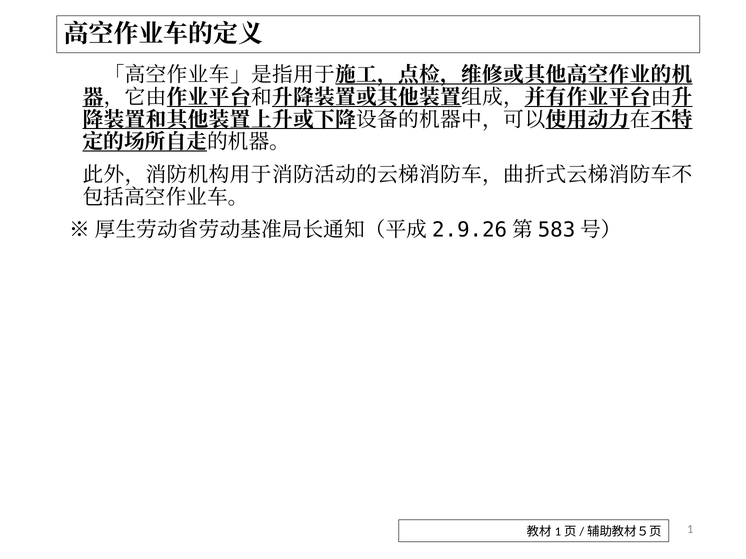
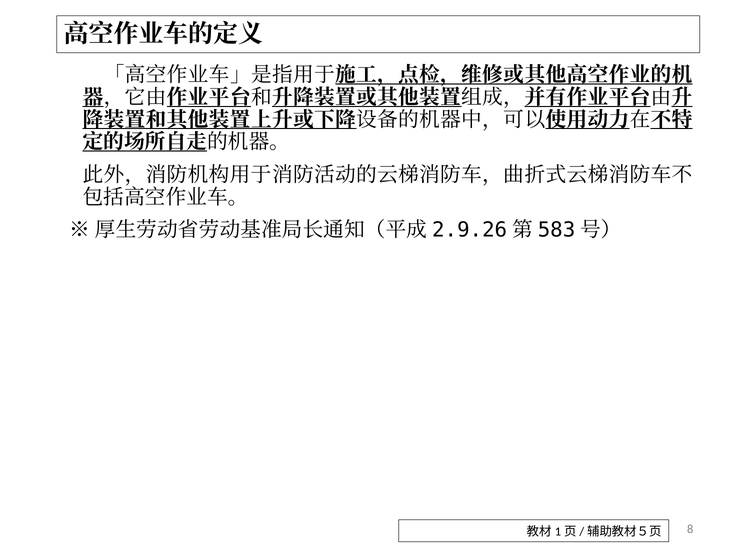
1: 1 -> 8 (690, 530)
